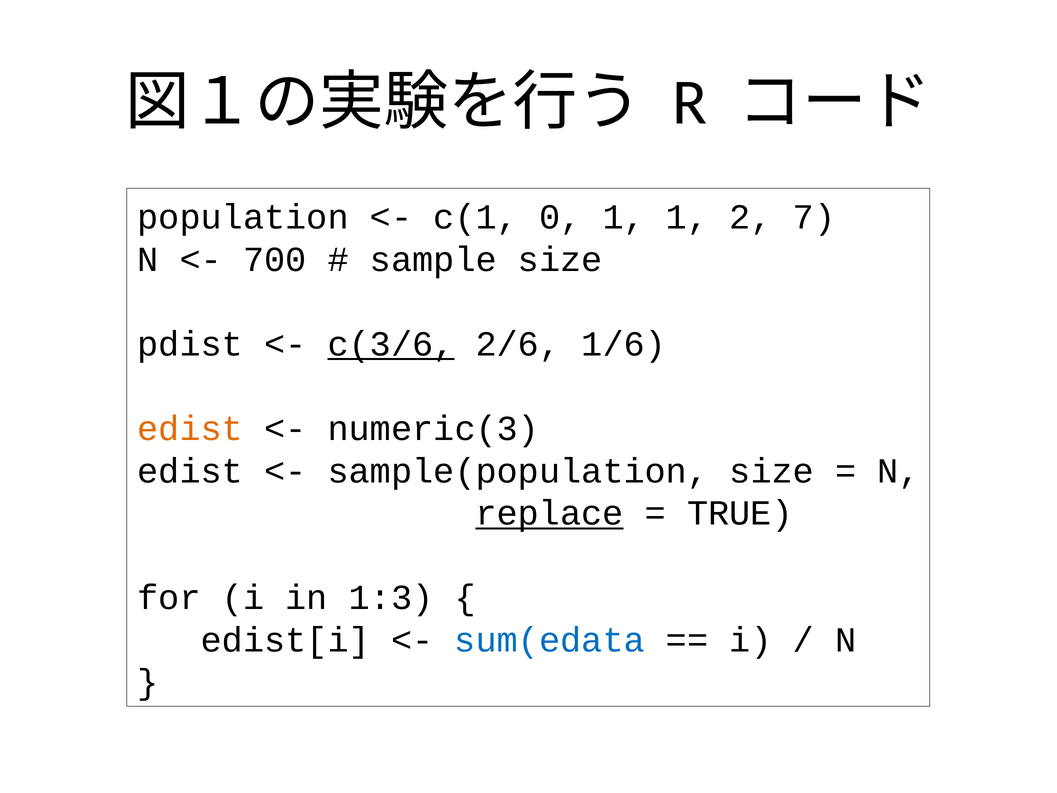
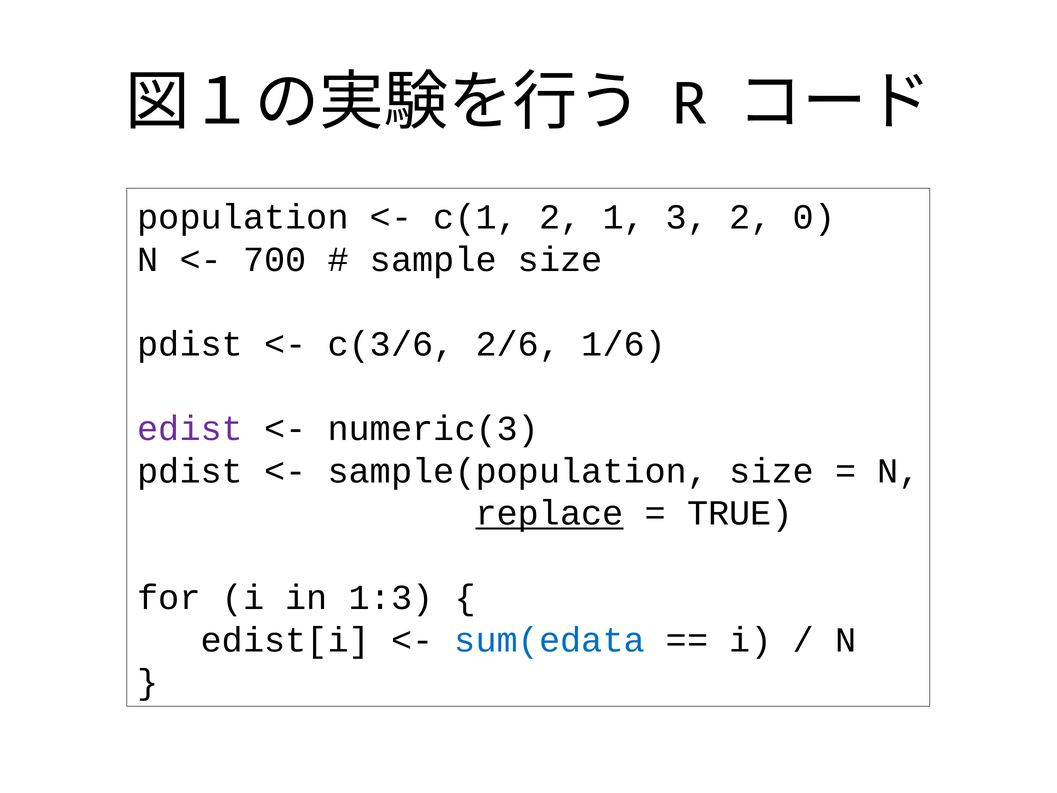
c(1 0: 0 -> 2 (560, 217)
1 1: 1 -> 3 (687, 217)
7: 7 -> 0 (814, 217)
c(3/6 underline: present -> none (391, 344)
edist colour: orange -> purple (190, 428)
edist: edist -> pdist (190, 471)
